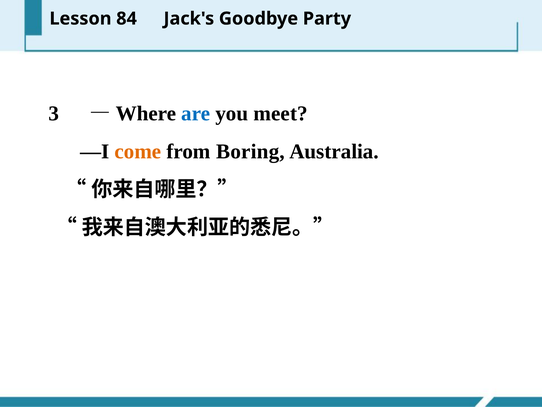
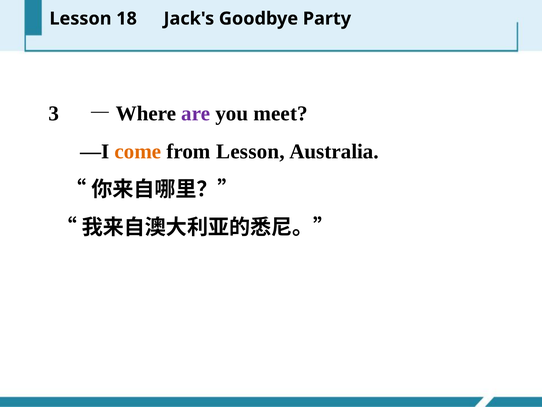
84: 84 -> 18 (127, 19)
are colour: blue -> purple (196, 113)
from Boring: Boring -> Lesson (250, 151)
